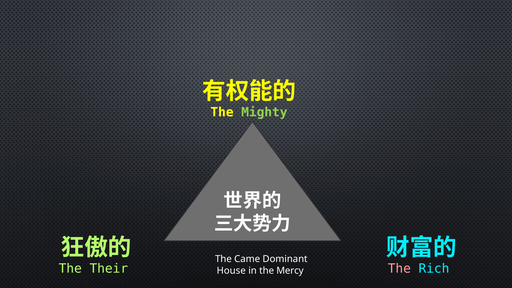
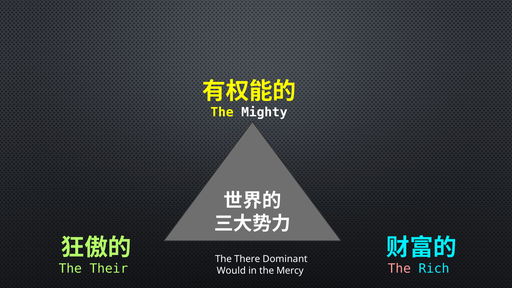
Mighty colour: light green -> white (264, 112)
Came: Came -> There (247, 259)
House: House -> Would (231, 271)
